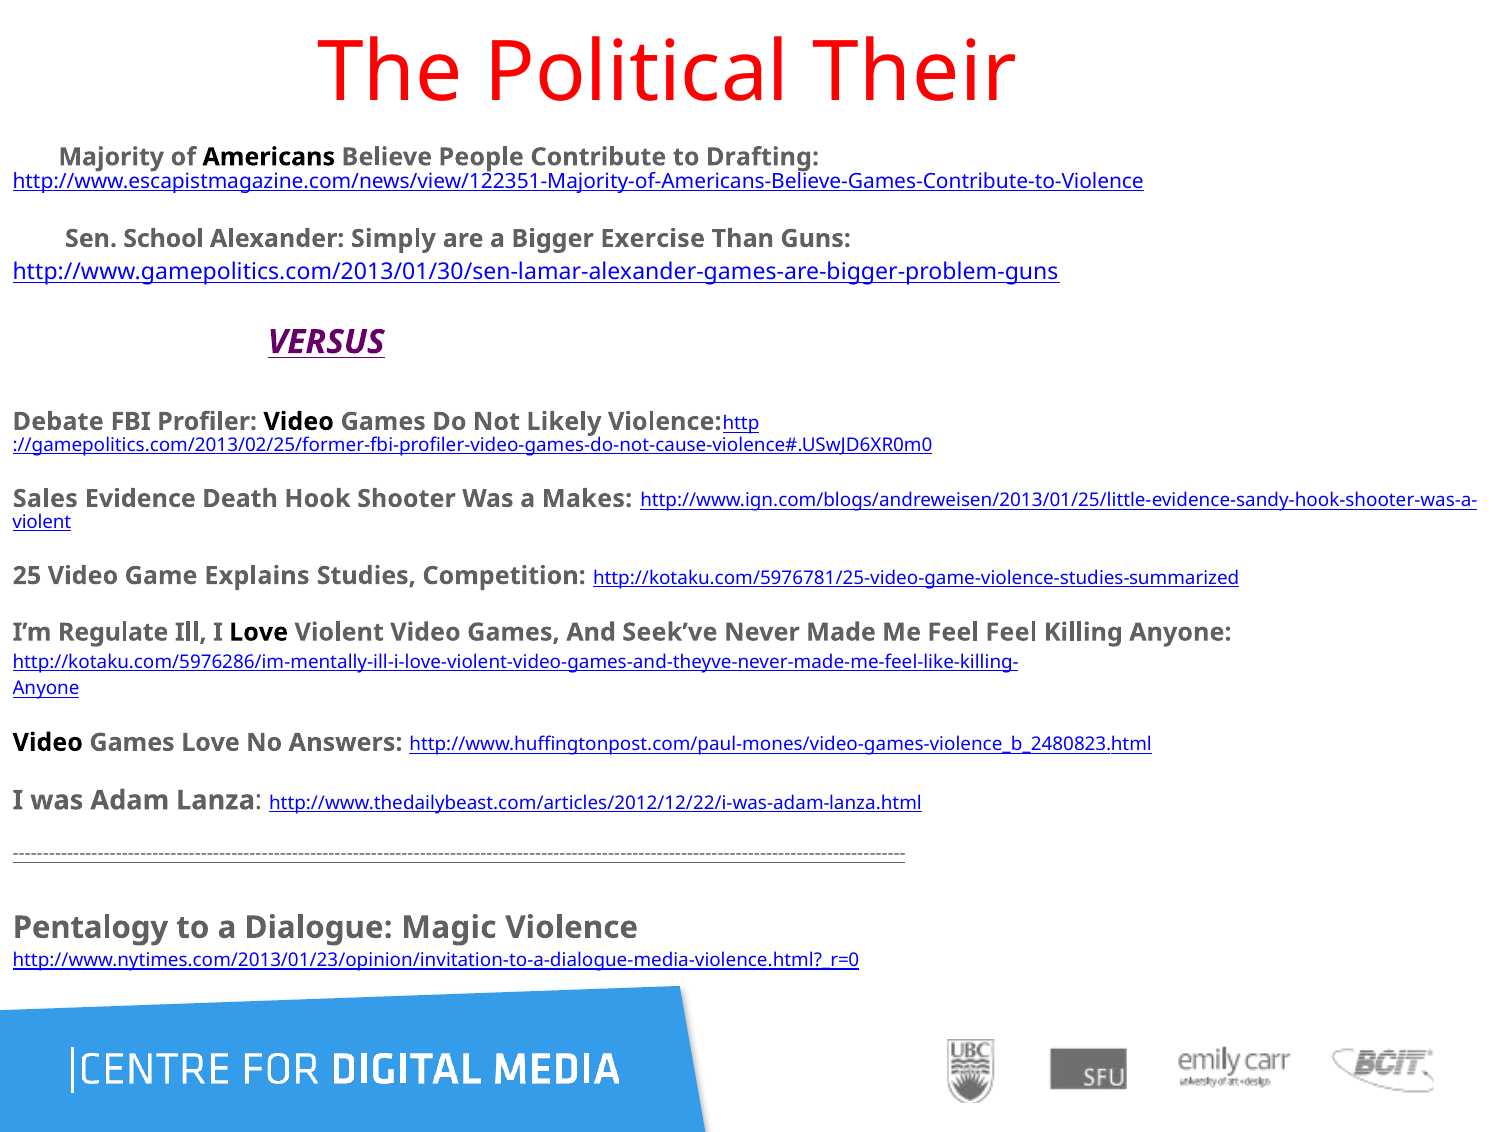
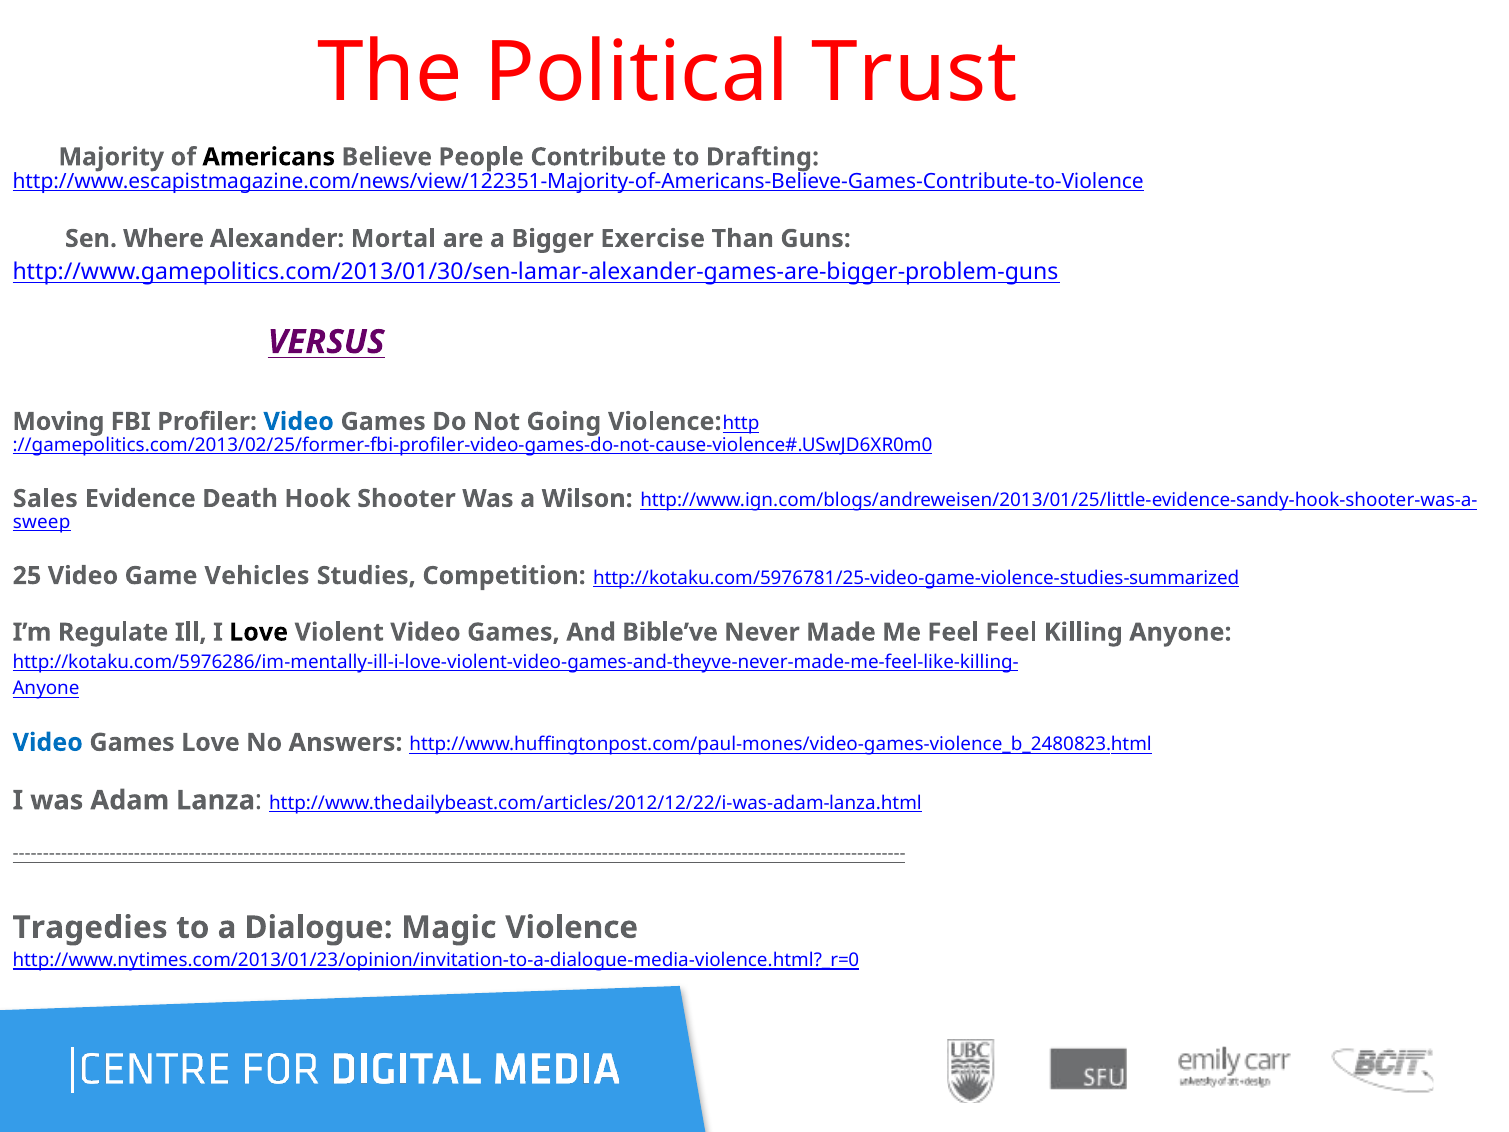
Their: Their -> Trust (915, 73)
School: School -> Where (164, 239)
Simply: Simply -> Mortal (393, 239)
Debate: Debate -> Moving (58, 422)
Video colour: black -> blue (299, 422)
Likely: Likely -> Going (564, 422)
Makes: Makes -> Wilson (587, 499)
violent: violent -> sweep (42, 522)
Explains: Explains -> Vehicles (257, 576)
Seek’ve: Seek’ve -> Bible’ve (670, 632)
Video colour: black -> blue (48, 742)
Pentalogy: Pentalogy -> Tragedies (90, 927)
